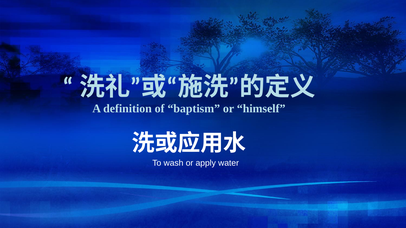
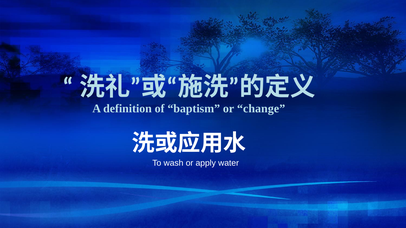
himself: himself -> change (261, 109)
